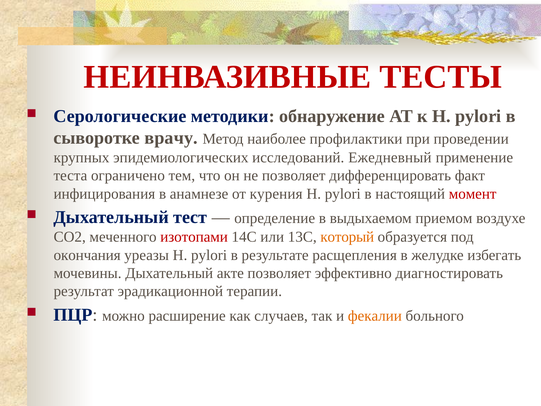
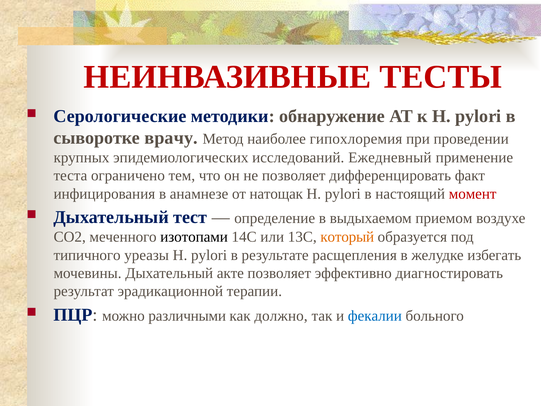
профилактики: профилактики -> гипохлоремия (356, 139)
курения: курения -> натощак (276, 194)
изотопами colour: red -> black (194, 237)
окончания: окончания -> типичного (87, 255)
расширение: расширение -> различными (187, 316)
случаев: случаев -> должно (281, 316)
фекалии colour: orange -> blue (375, 316)
